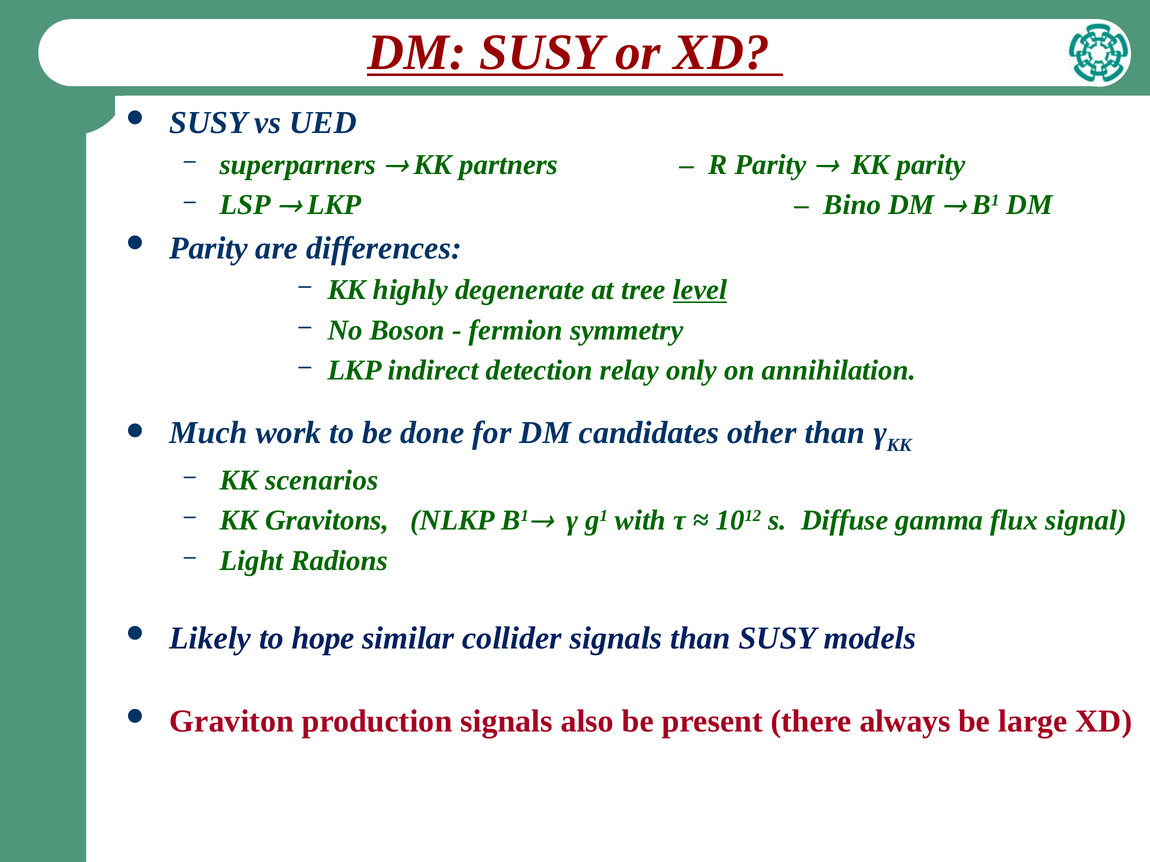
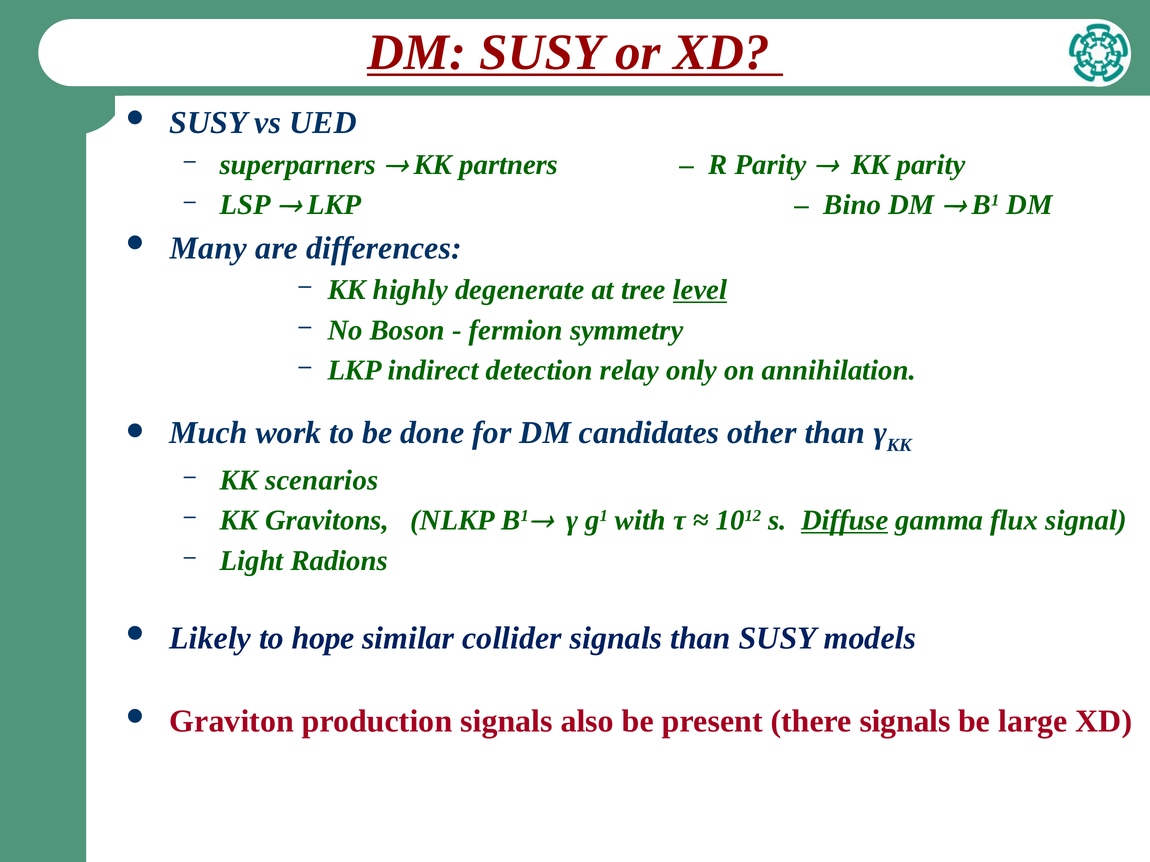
Parity: Parity -> Many (208, 248)
Diffuse underline: none -> present (845, 521)
there always: always -> signals (905, 721)
